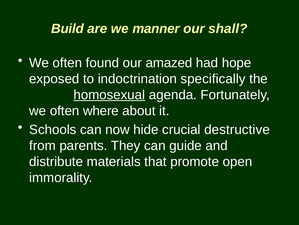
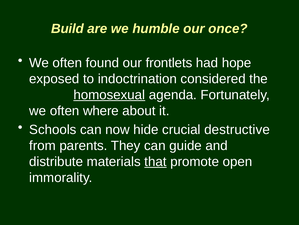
manner: manner -> humble (156, 29)
shall: shall -> once (228, 29)
amazed: amazed -> frontlets (169, 63)
specifically: specifically -> considered (213, 79)
that underline: none -> present (155, 161)
